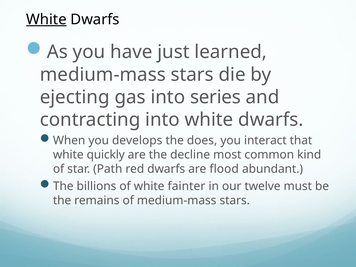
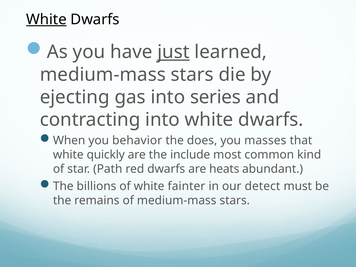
just underline: none -> present (173, 52)
develops: develops -> behavior (137, 141)
interact: interact -> masses (265, 141)
decline: decline -> include (190, 155)
flood: flood -> heats (224, 169)
twelve: twelve -> detect (262, 186)
